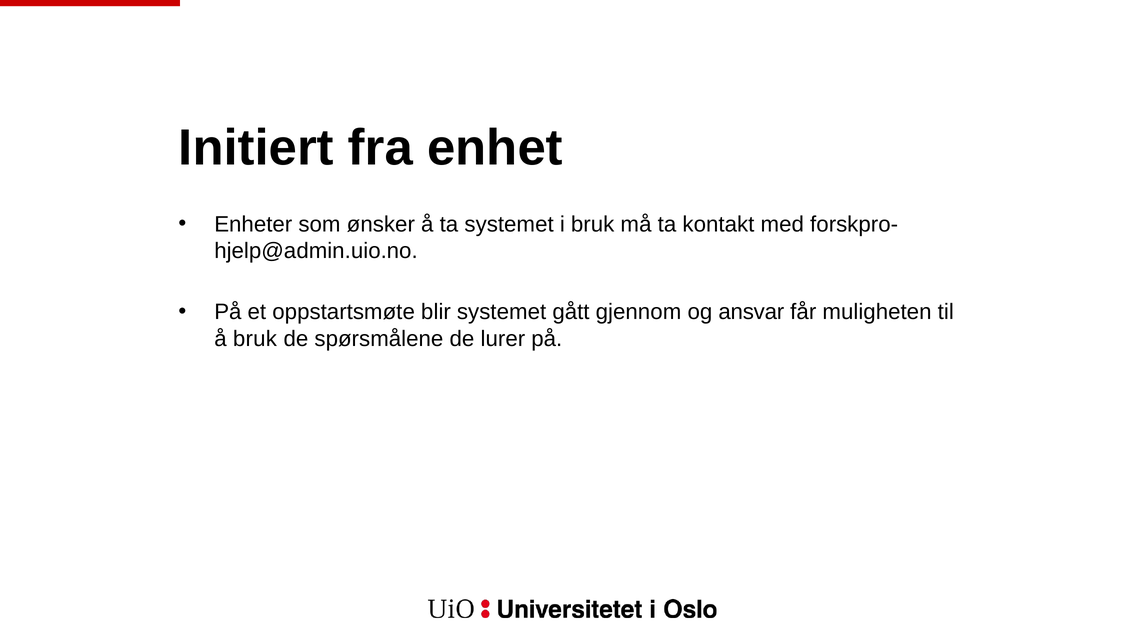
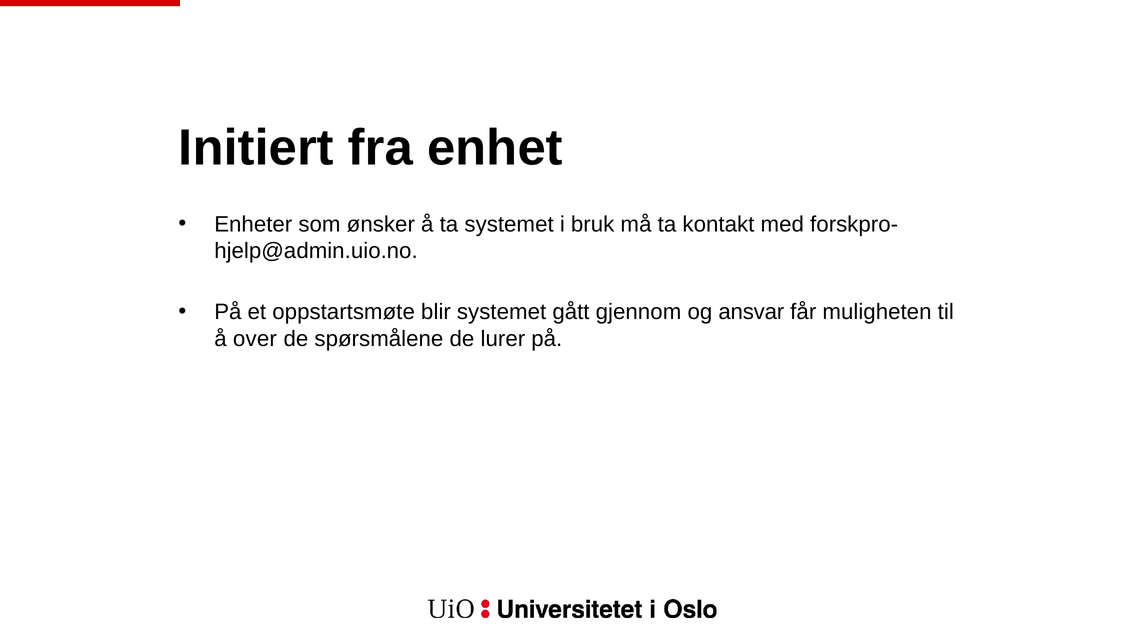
å bruk: bruk -> over (255, 339)
